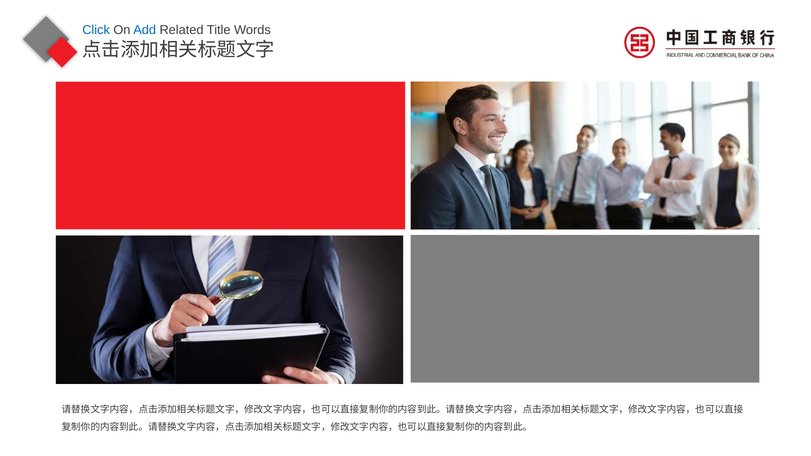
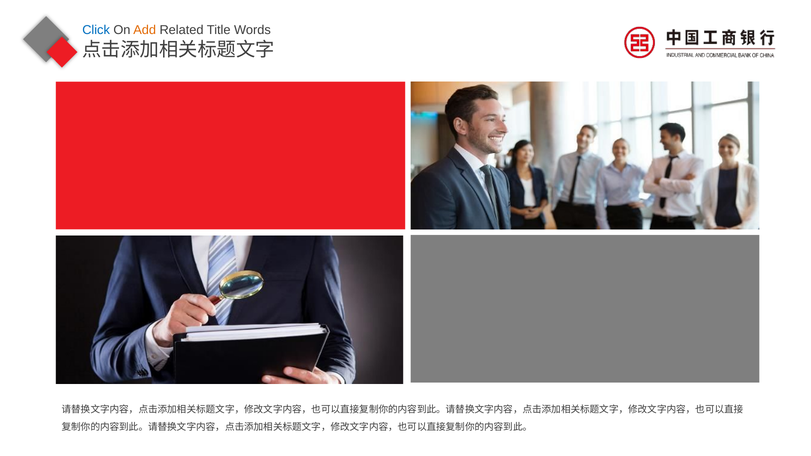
Add colour: blue -> orange (145, 30)
